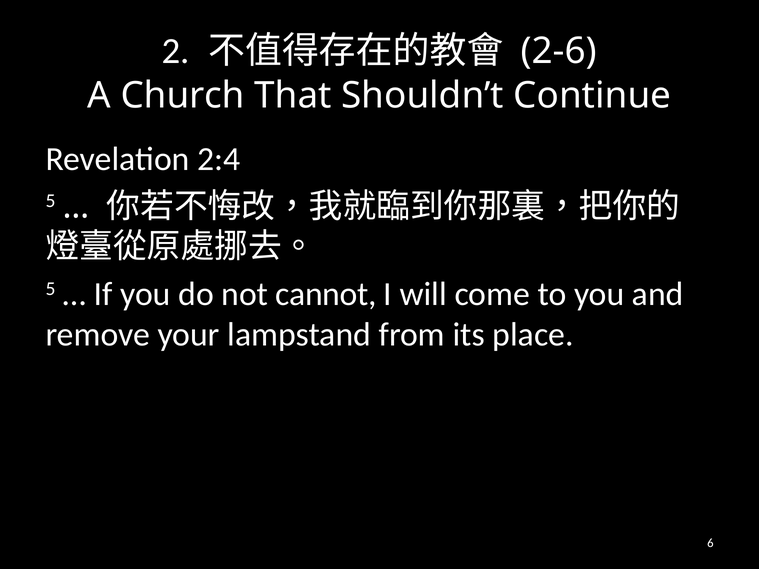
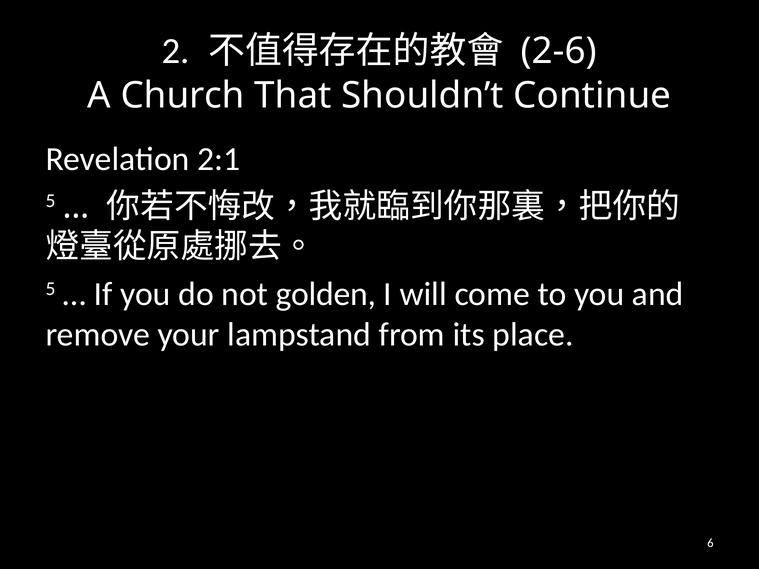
2:4: 2:4 -> 2:1 (219, 159)
cannot: cannot -> golden (326, 294)
